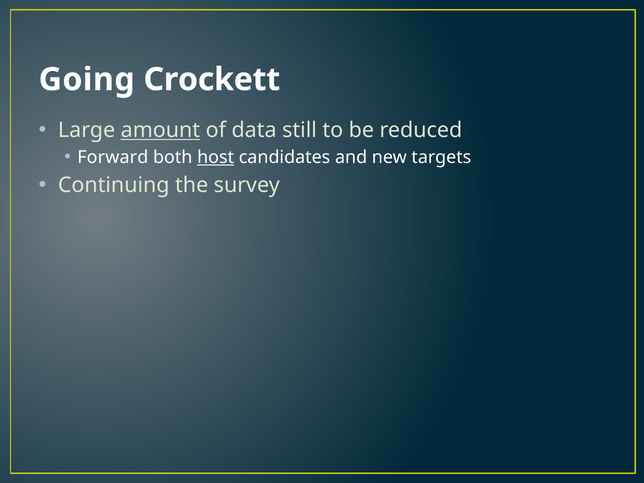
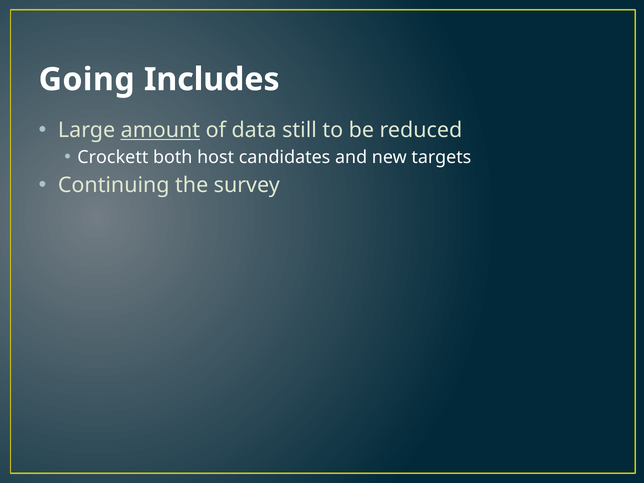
Crockett: Crockett -> Includes (212, 80)
Forward: Forward -> Crockett (113, 157)
host underline: present -> none (216, 157)
